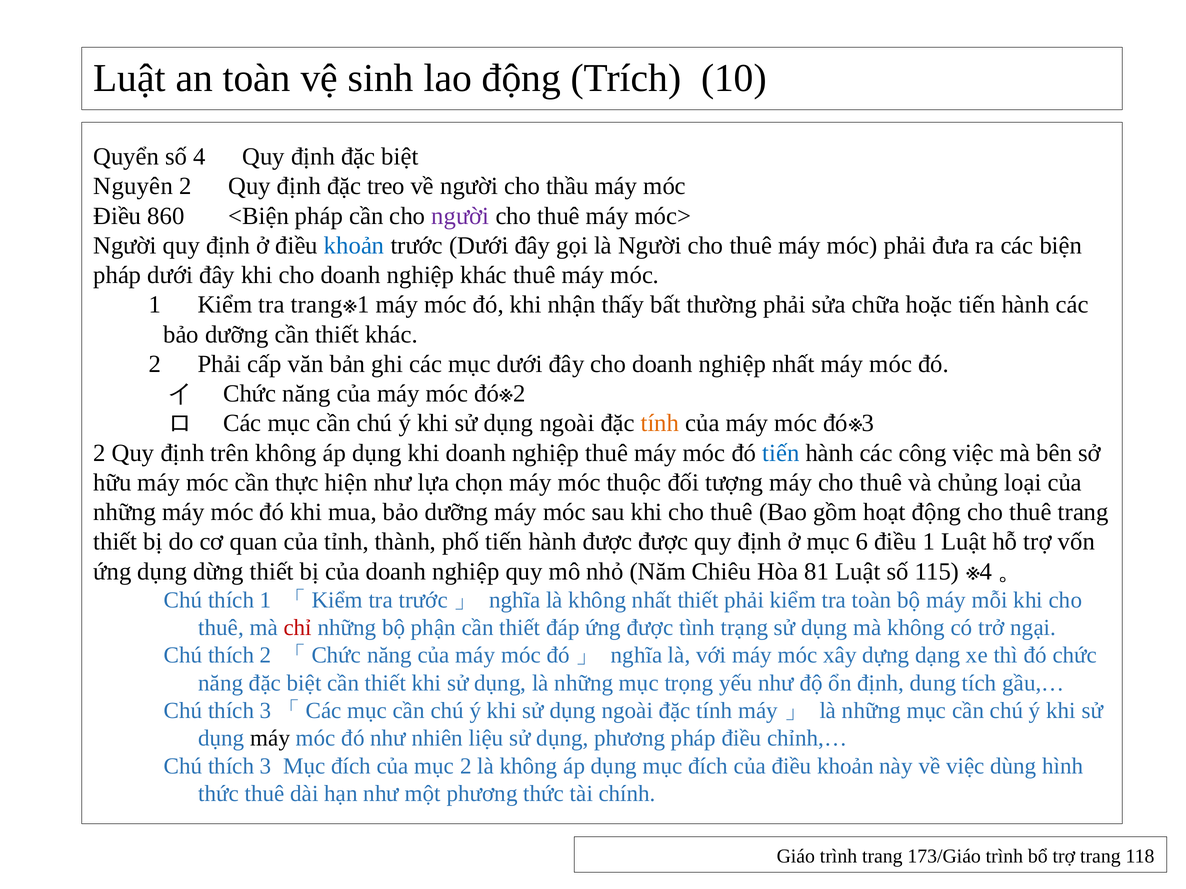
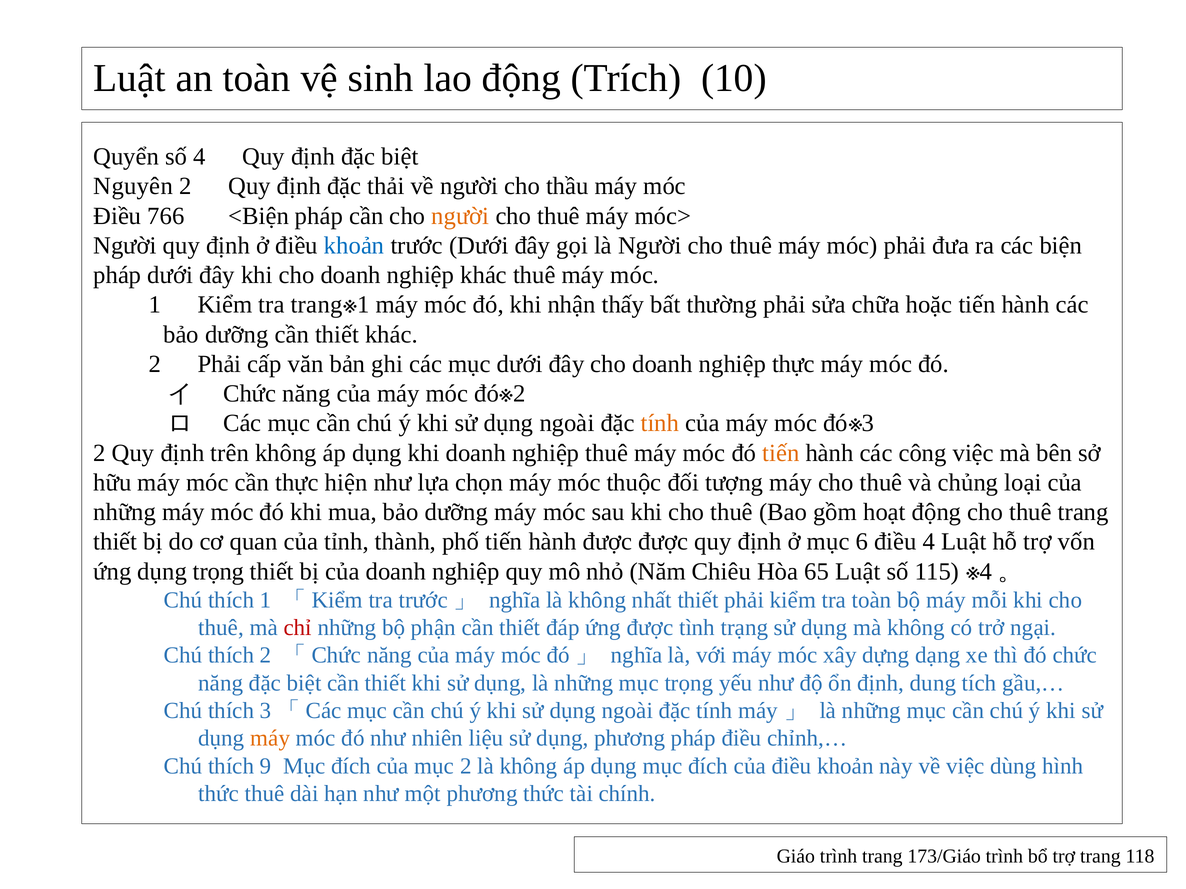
treo: treo -> thải (386, 186)
860: 860 -> 766 (166, 216)
người colour: purple -> orange (460, 216)
nghiệp nhất: nhất -> thực (793, 364)
tiến colour: blue -> orange (781, 453)
điều 1: 1 -> 4 (929, 542)
dụng dừng: dừng -> trọng (219, 572)
81: 81 -> 65 (817, 572)
máy colour: black -> orange (270, 739)
thích 3: 3 -> 9 (266, 766)
